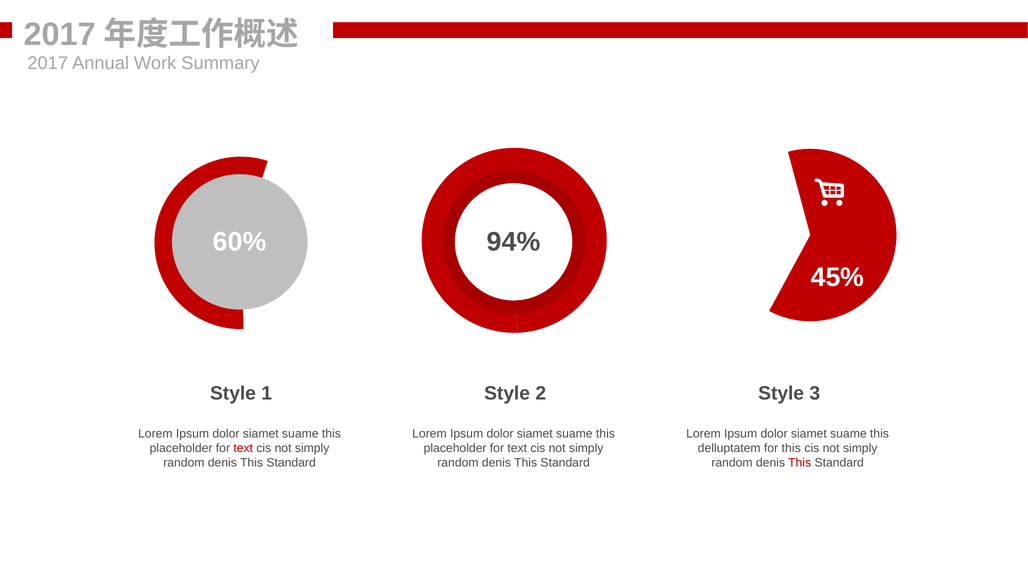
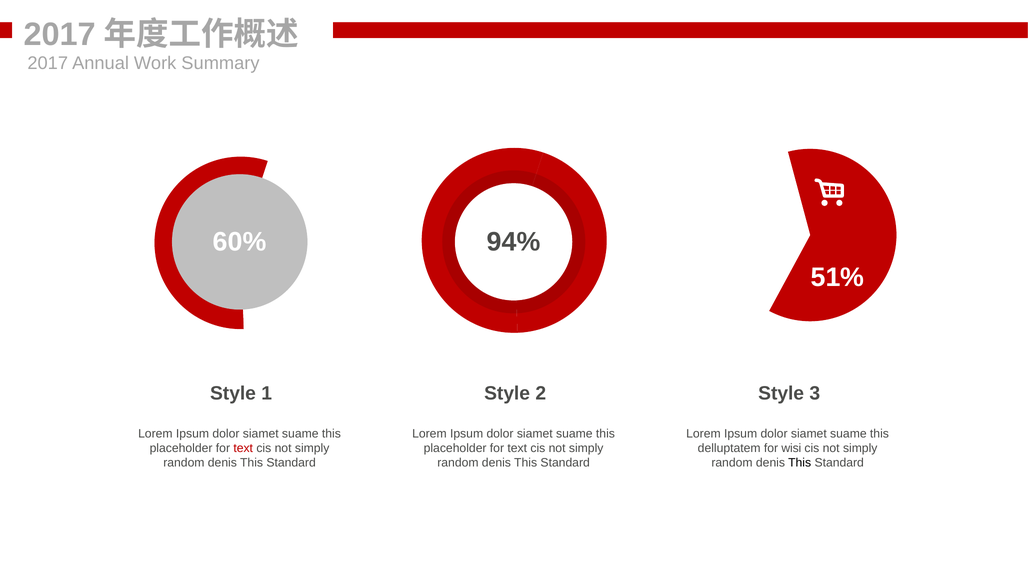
45%: 45% -> 51% (837, 277)
for this: this -> wisi (791, 448)
This colour: red -> black (800, 463)
